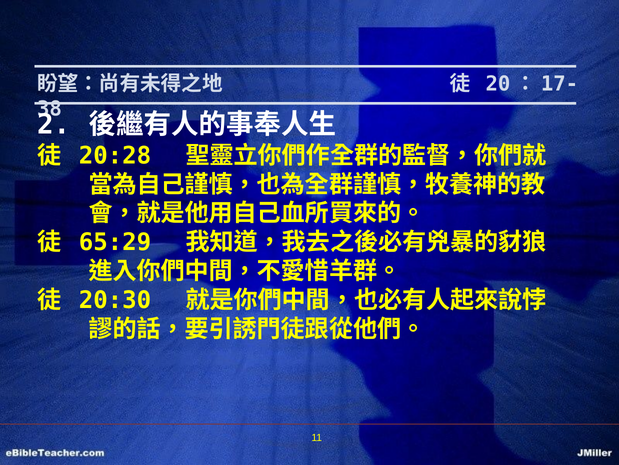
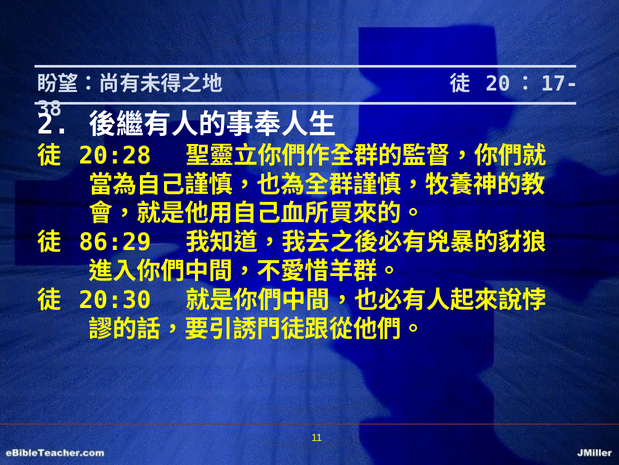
65:29: 65:29 -> 86:29 (115, 242)
